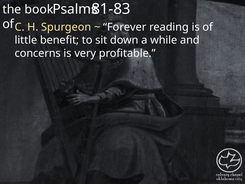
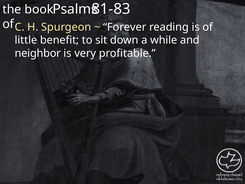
concerns: concerns -> neighbor (38, 53)
